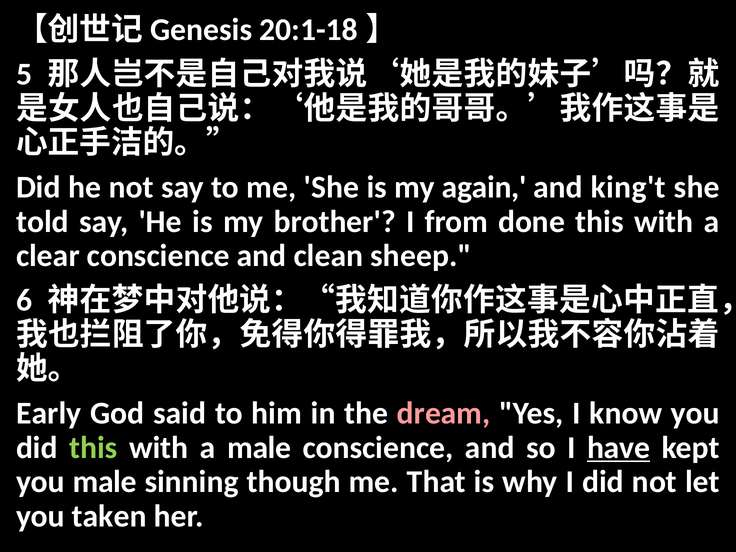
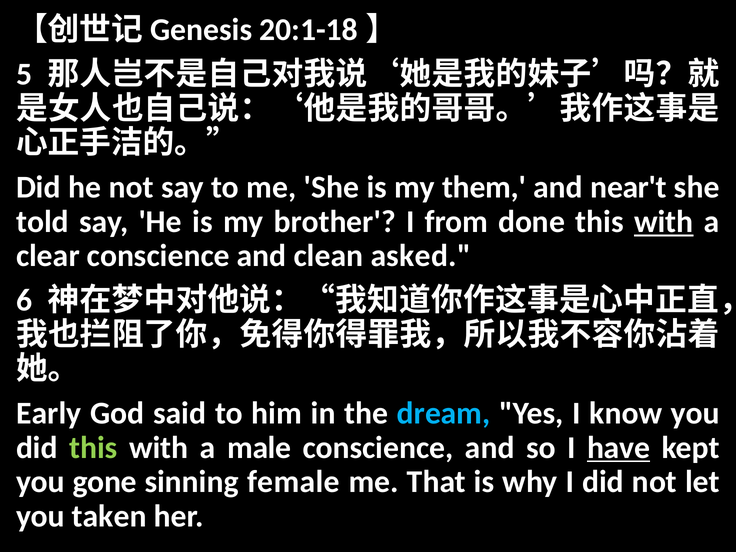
again: again -> them (484, 187)
king't: king't -> near't (629, 187)
with underline: none -> present (664, 222)
sheep: sheep -> asked (421, 256)
dream colour: pink -> light blue (444, 413)
you male: male -> gone (105, 482)
though: though -> female (293, 482)
